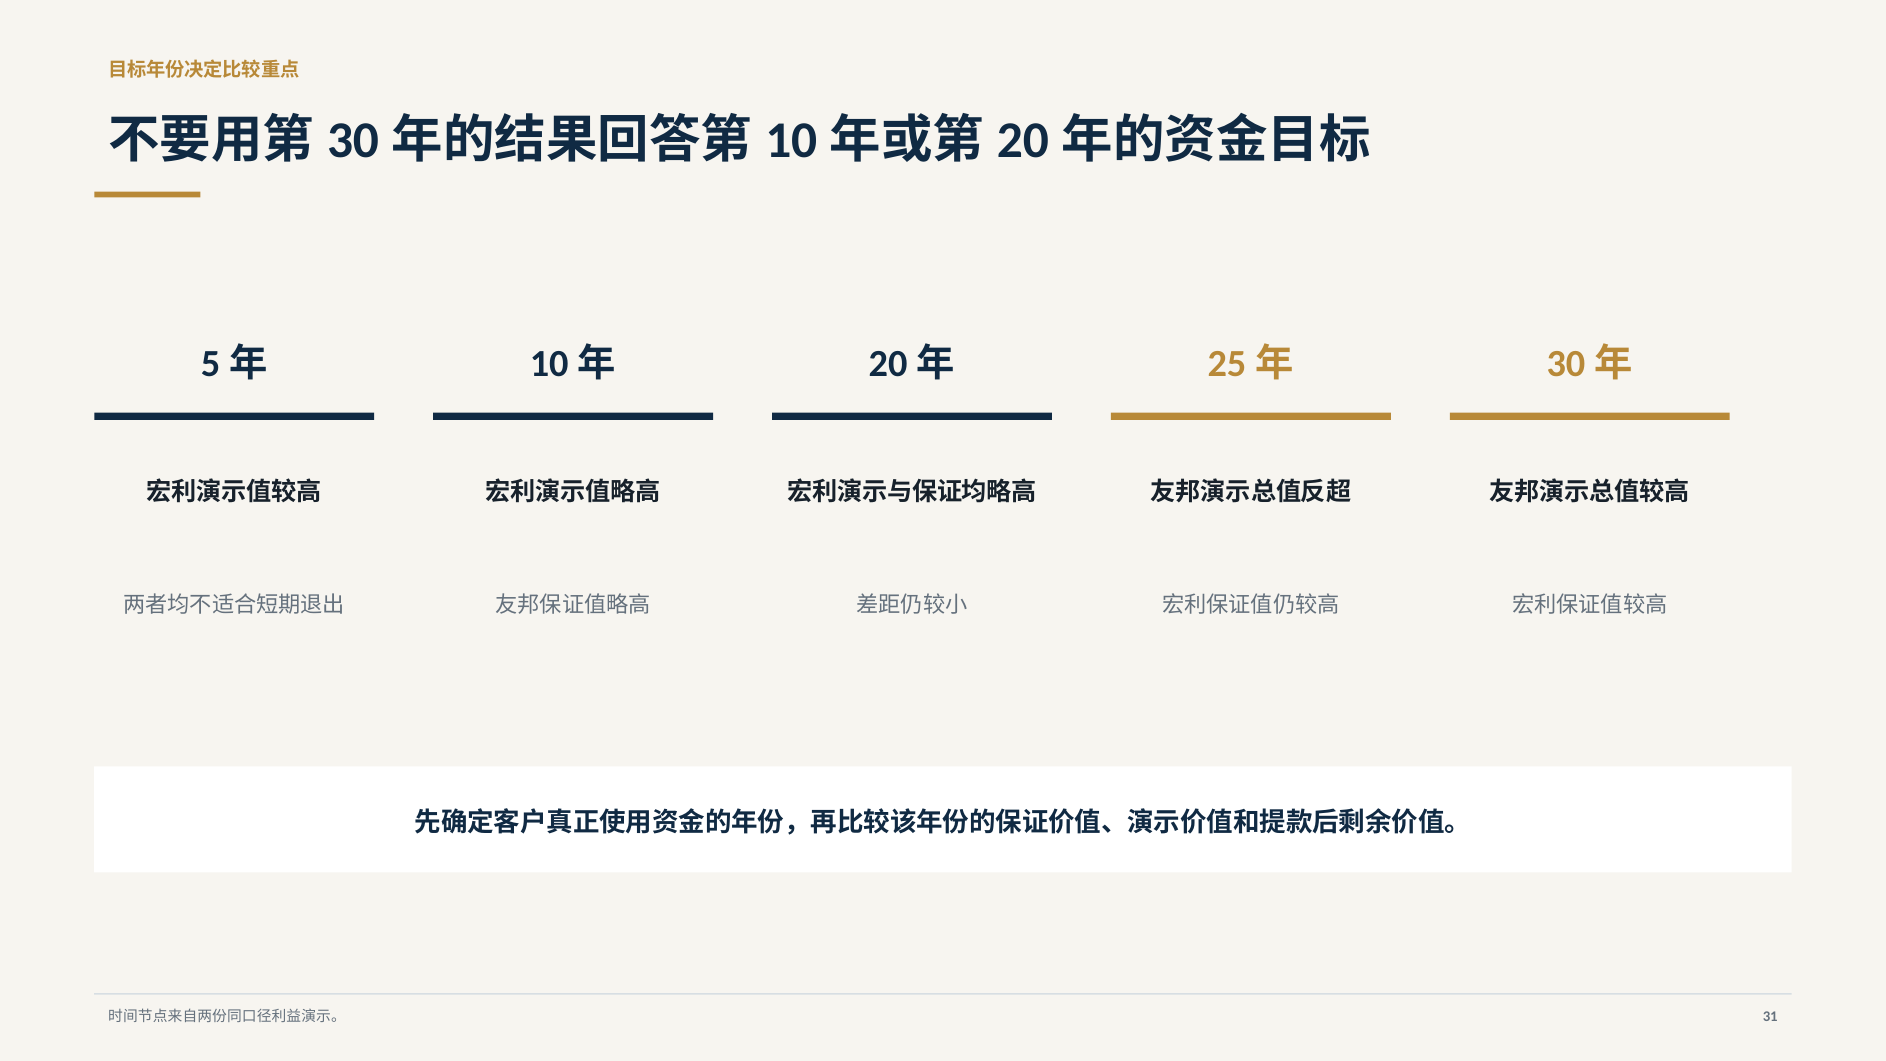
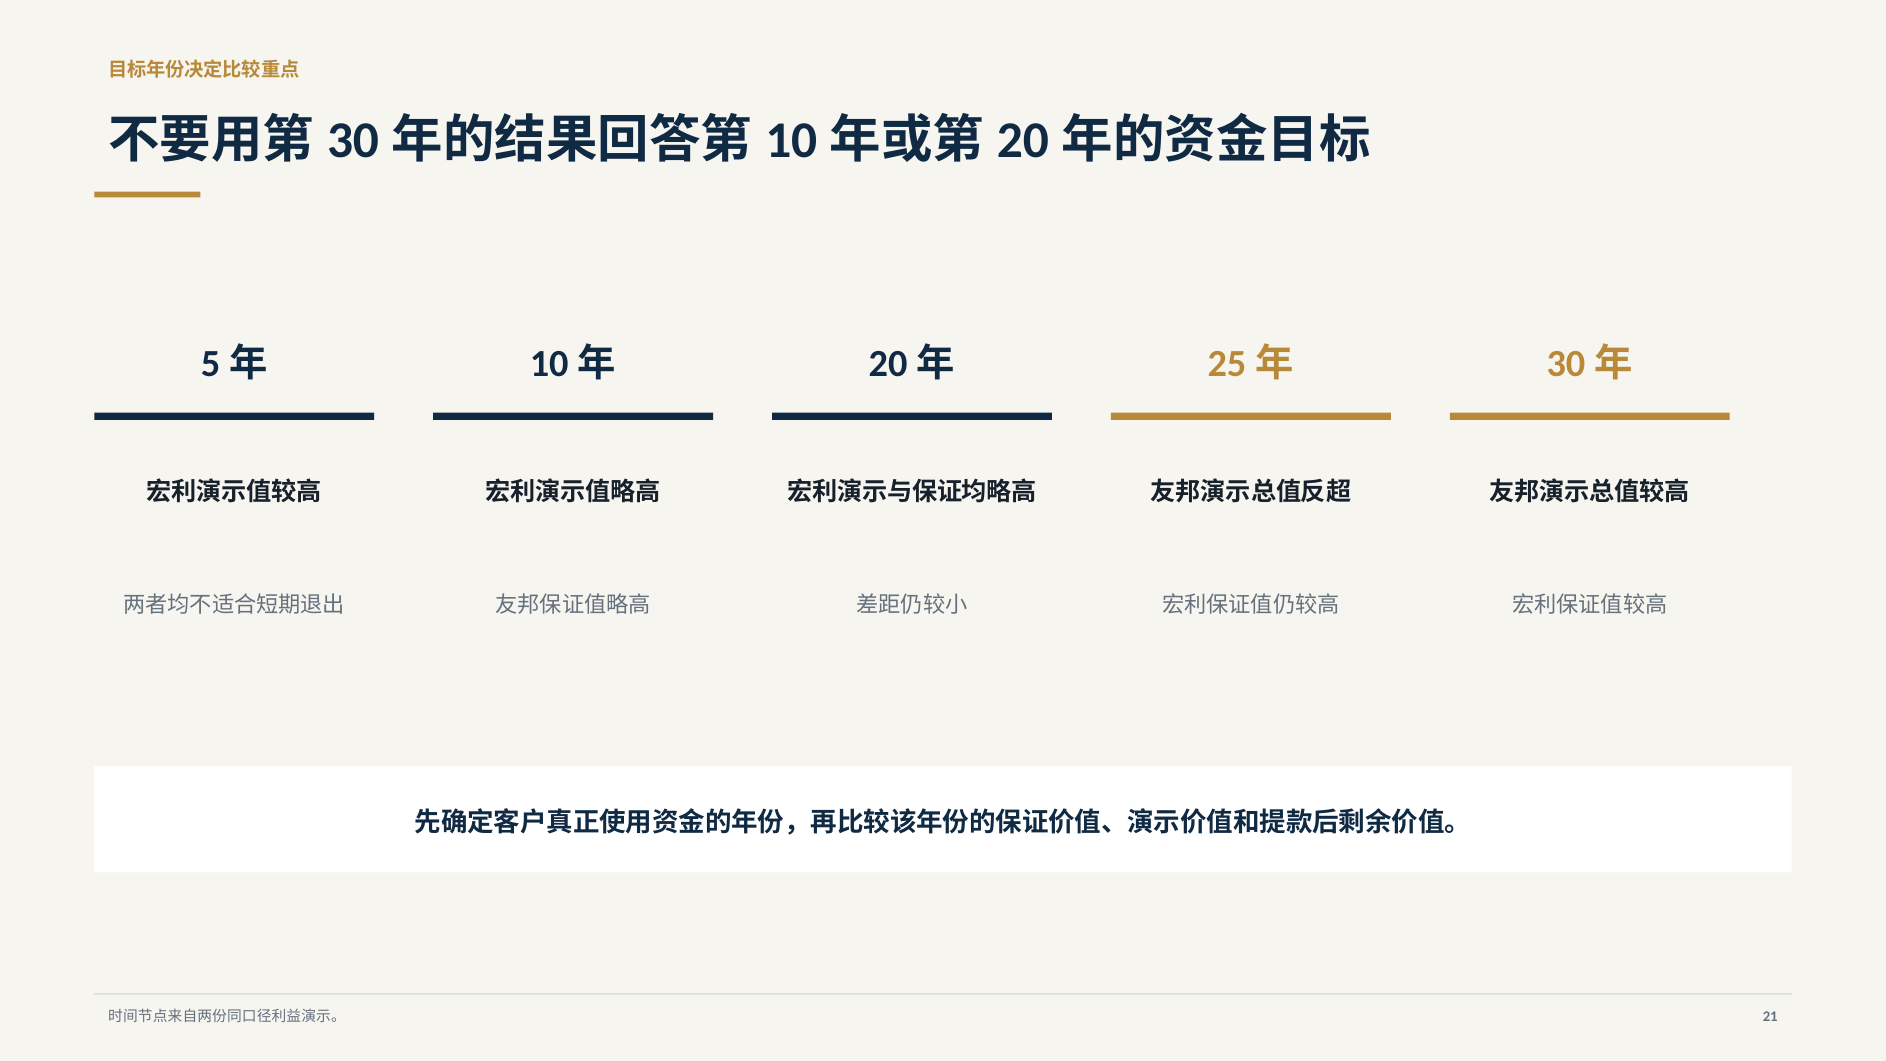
31: 31 -> 21 (1770, 1016)
